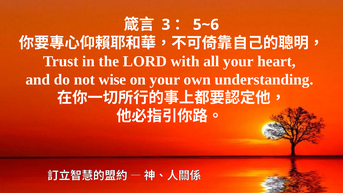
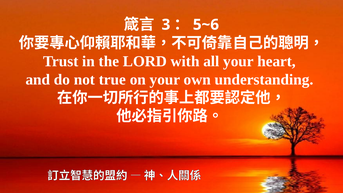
wise: wise -> true (112, 80)
